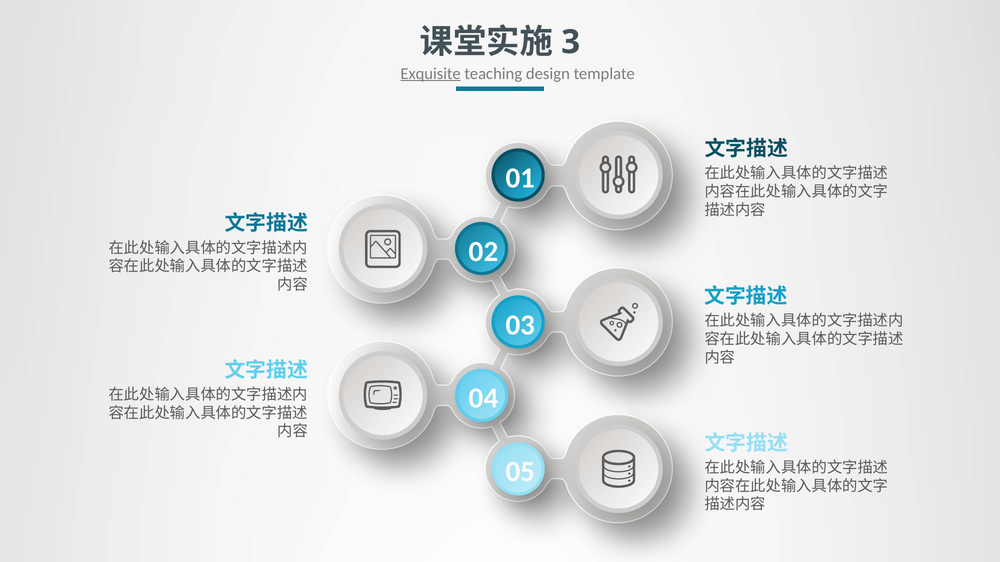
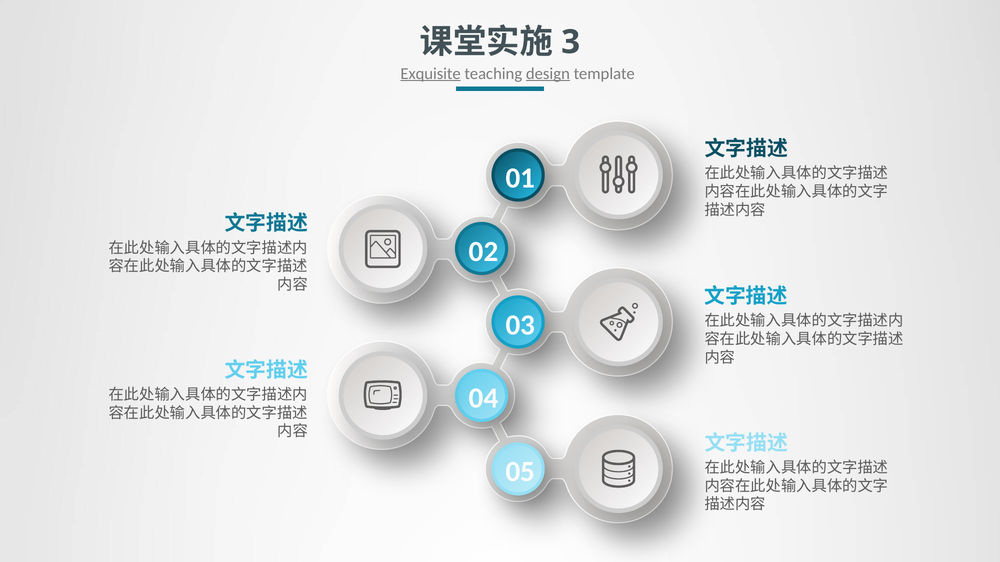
design underline: none -> present (548, 74)
